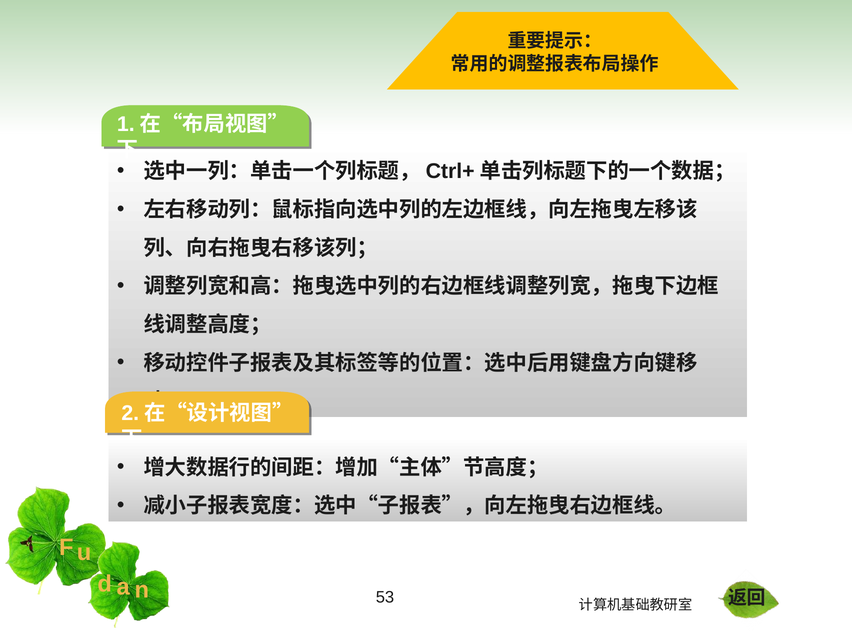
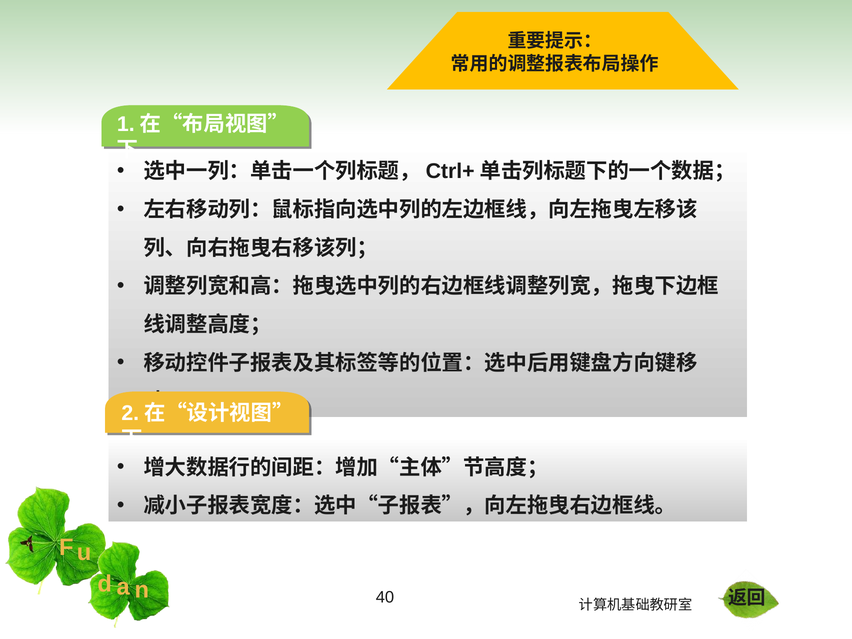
53: 53 -> 40 (385, 597)
